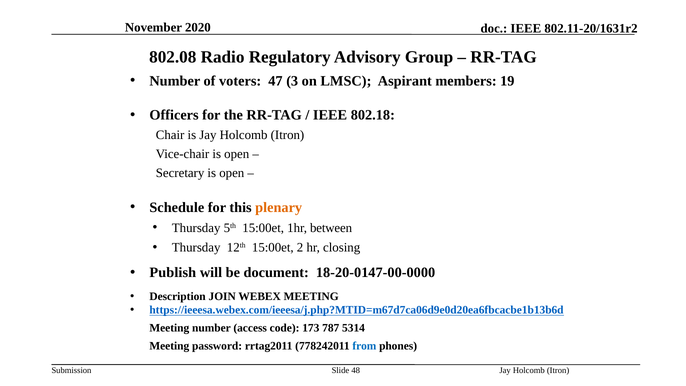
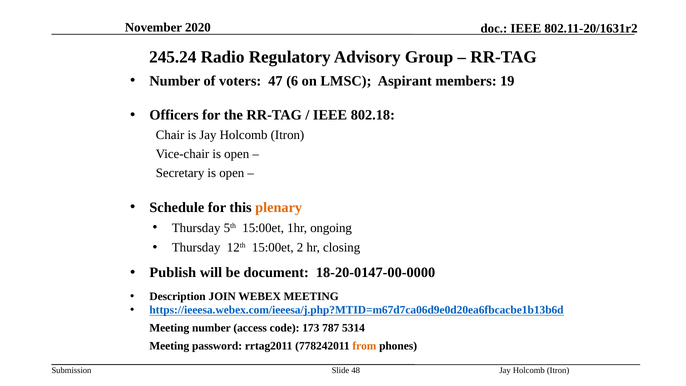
802.08: 802.08 -> 245.24 (173, 57)
3: 3 -> 6 (292, 81)
between: between -> ongoing (331, 228)
from colour: blue -> orange (364, 346)
